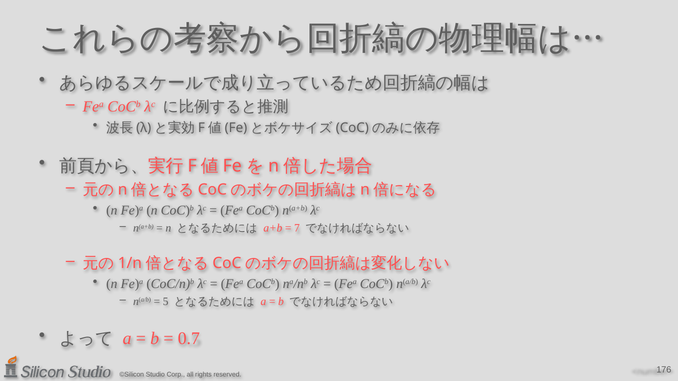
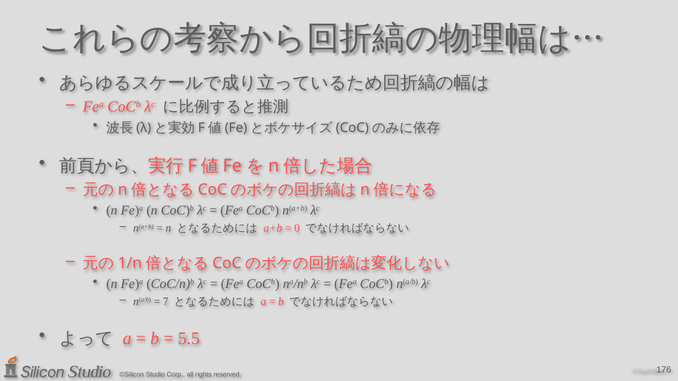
7: 7 -> 0 (297, 228)
5: 5 -> 7 (166, 302)
0.7: 0.7 -> 5.5 (189, 339)
